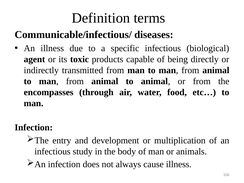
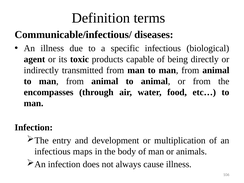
study: study -> maps (83, 151)
